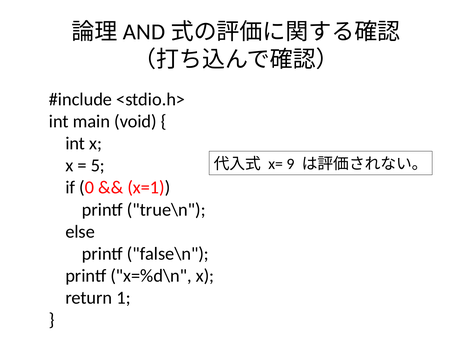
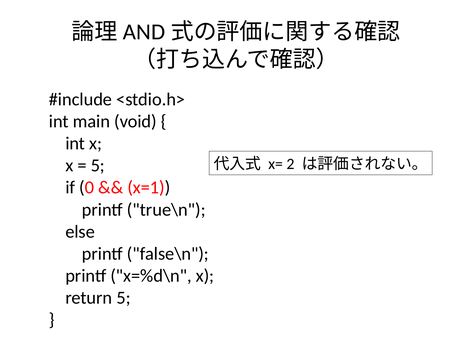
9: 9 -> 2 (290, 164)
return 1: 1 -> 5 (123, 298)
